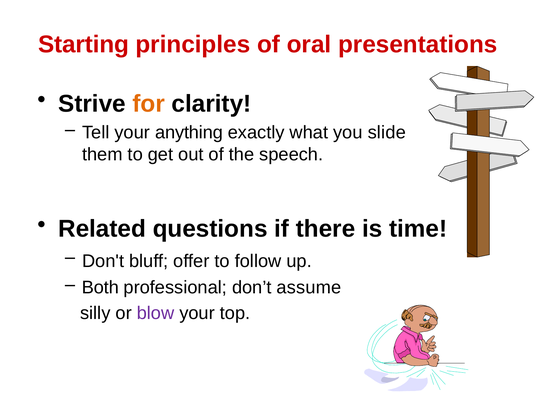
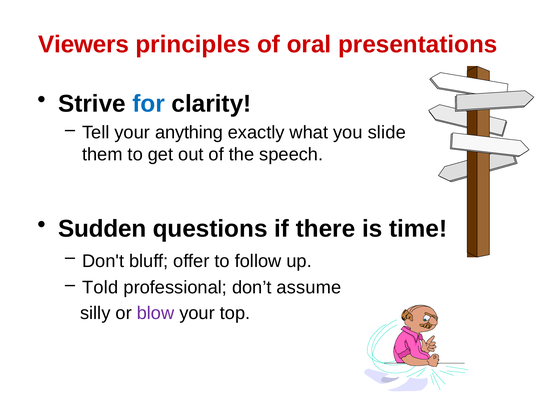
Starting: Starting -> Viewers (84, 44)
for colour: orange -> blue (149, 104)
Related: Related -> Sudden (102, 228)
Both: Both -> Told (100, 287)
